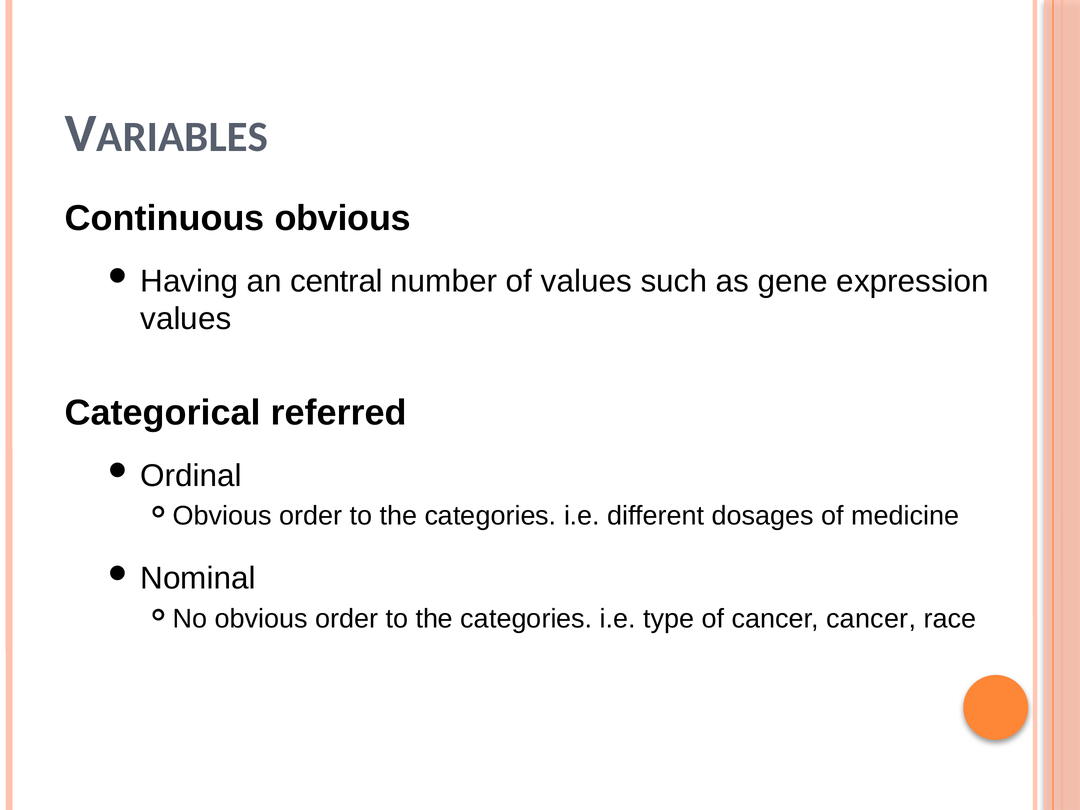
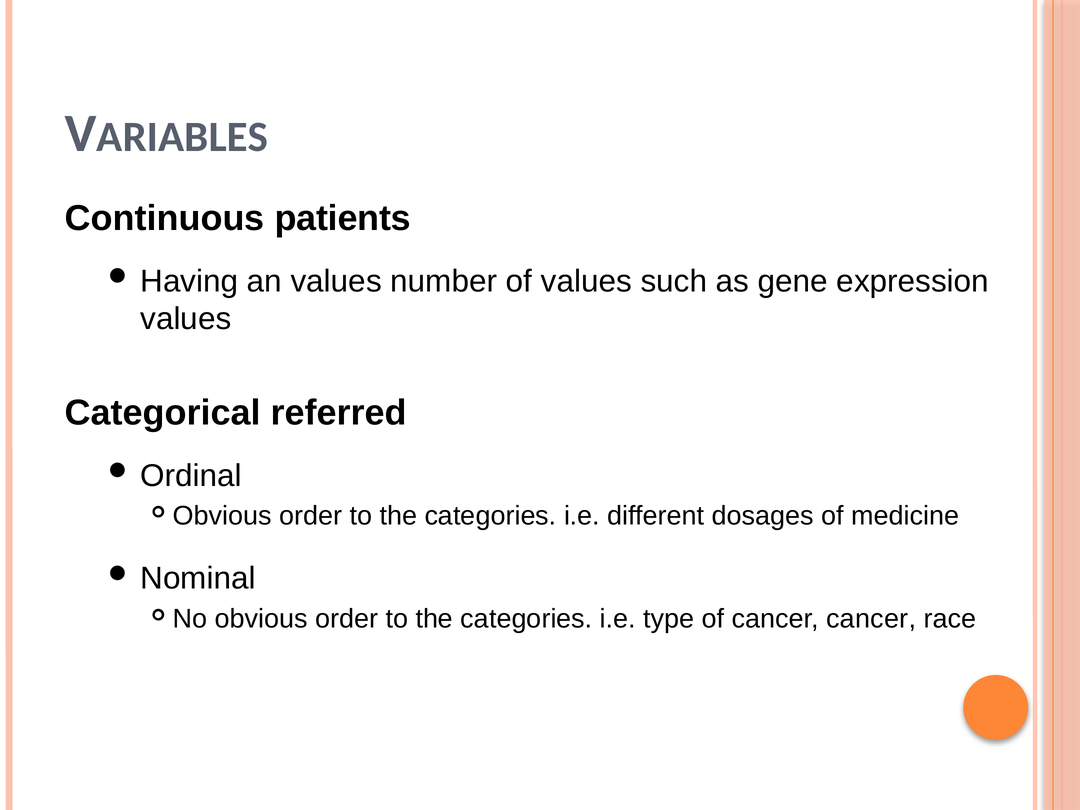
Continuous obvious: obvious -> patients (343, 219)
an central: central -> values (336, 281)
